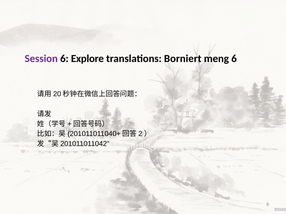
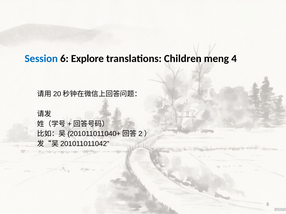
Session colour: purple -> blue (41, 59)
Borniert: Borniert -> Children (183, 59)
meng 6: 6 -> 4 (234, 59)
